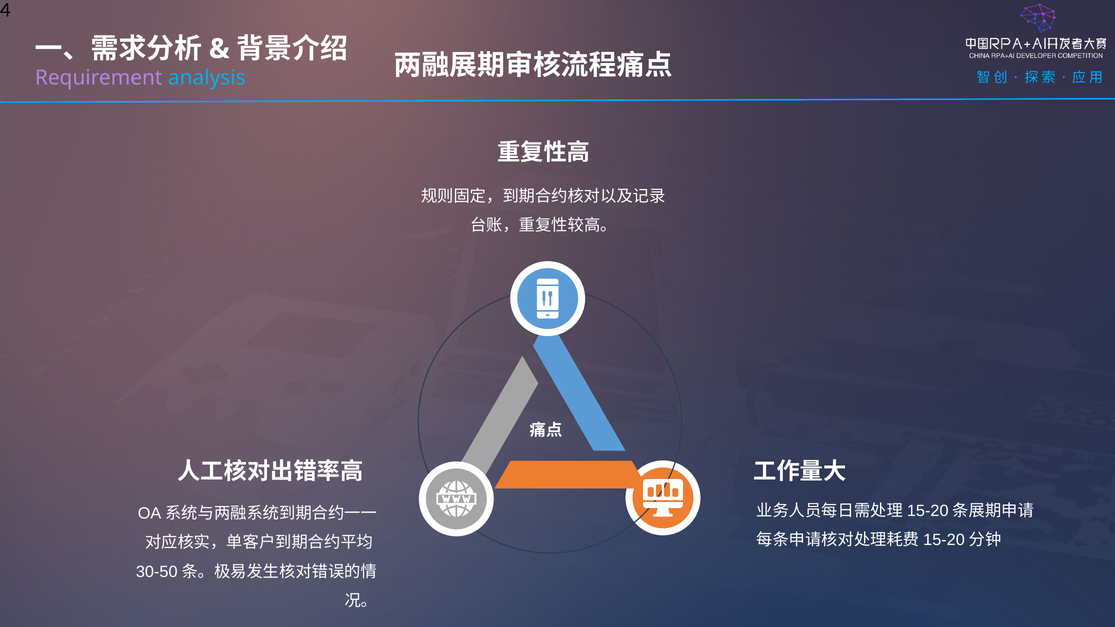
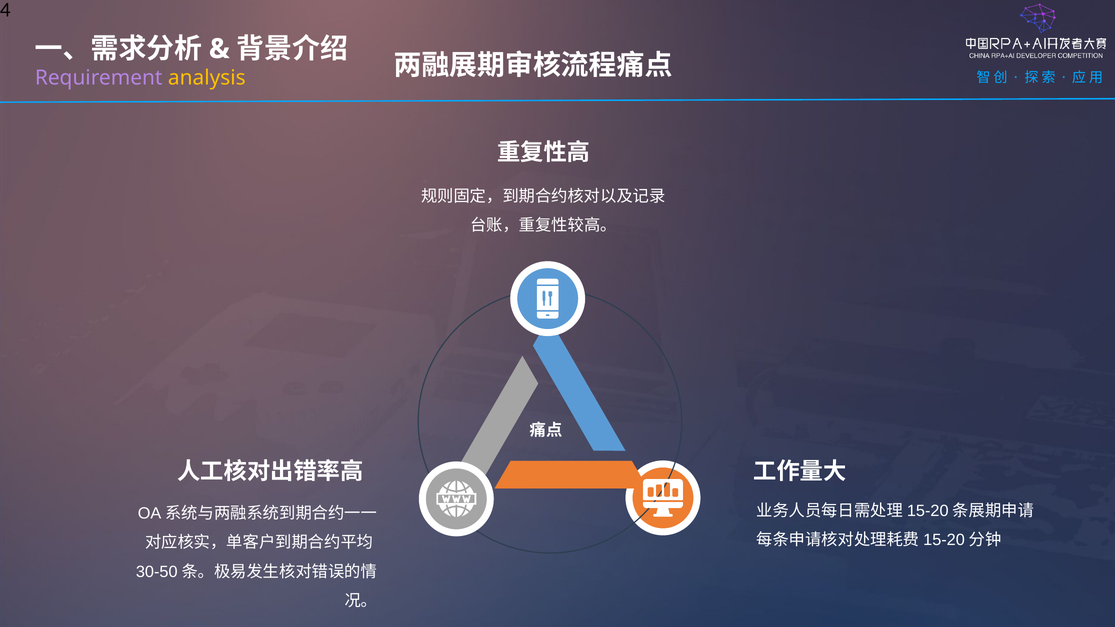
analysis colour: light blue -> yellow (207, 78)
